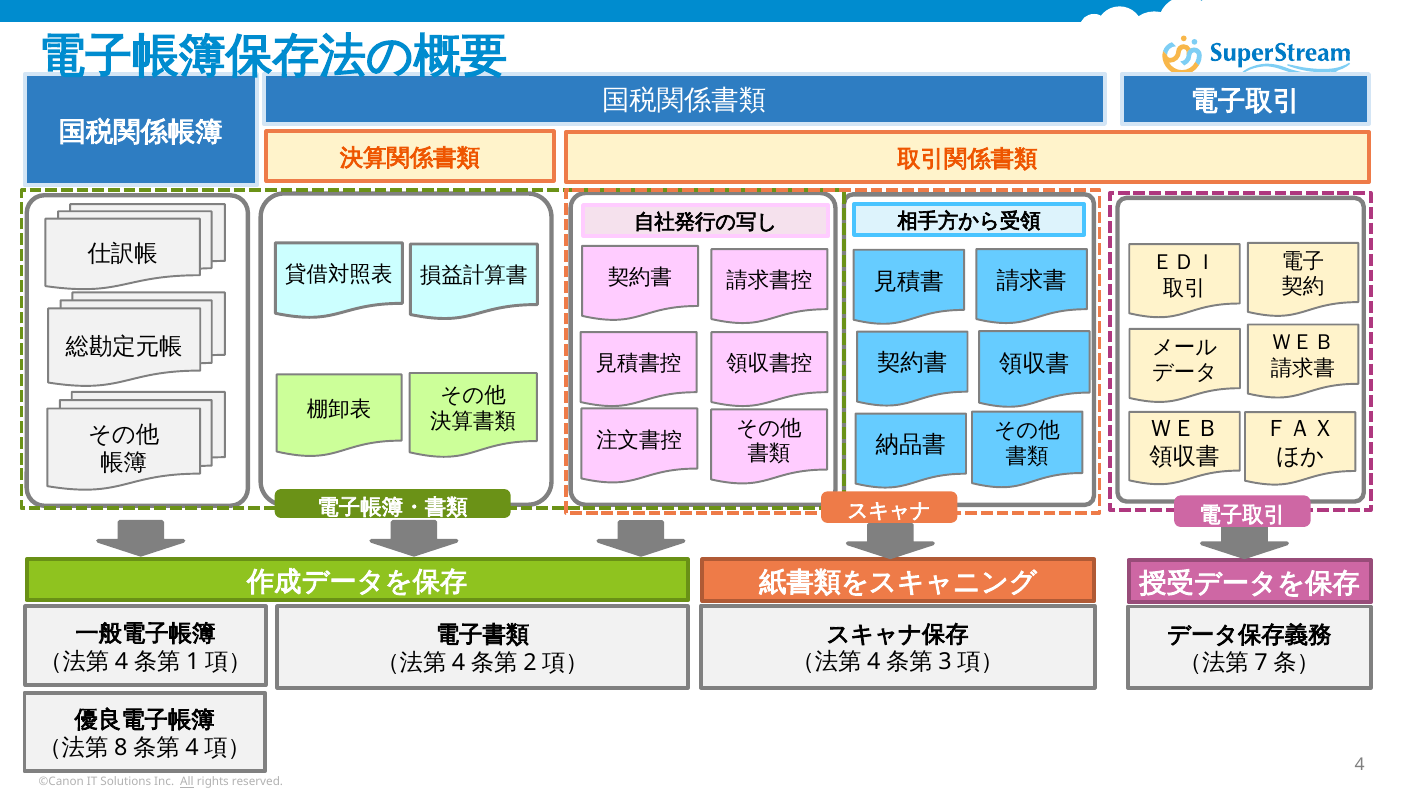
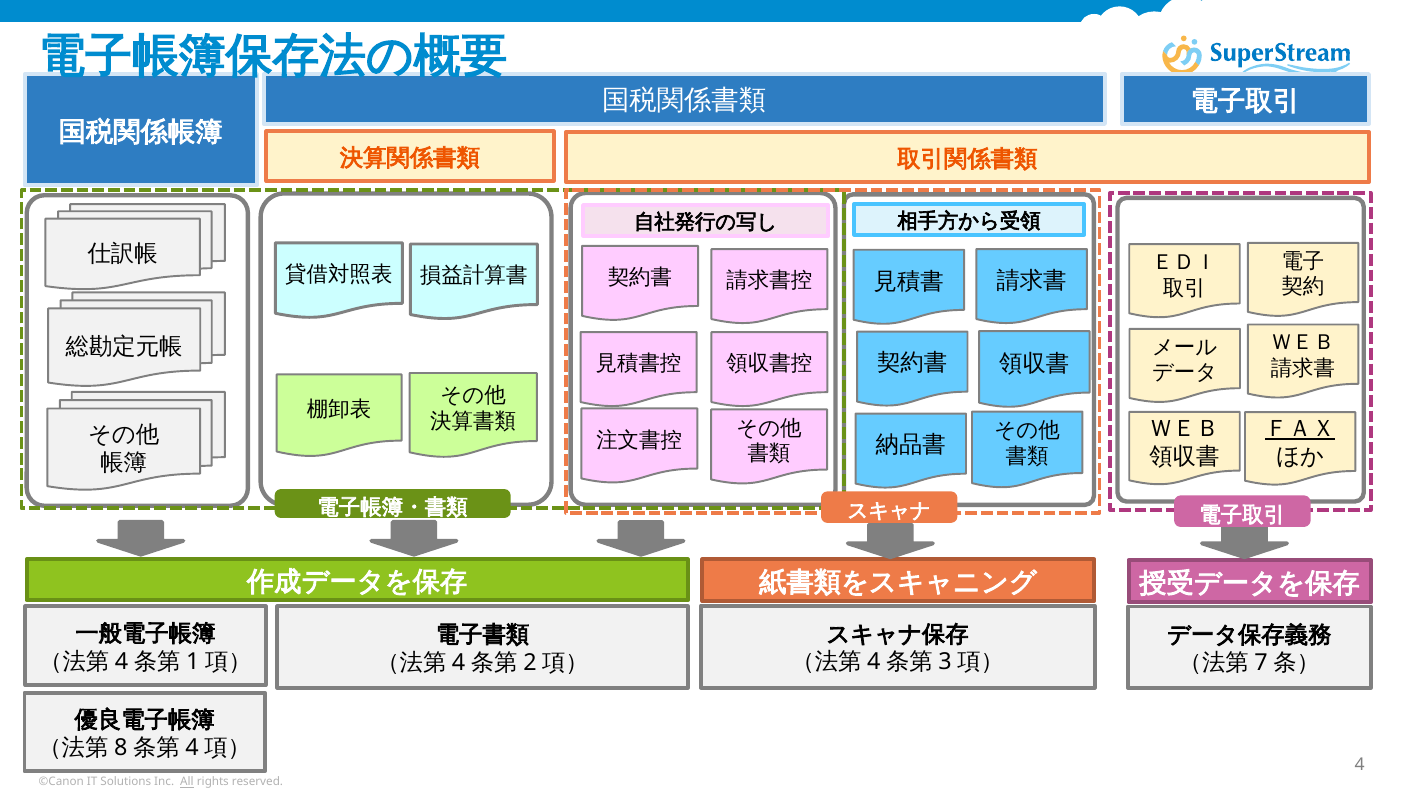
ＦＡＸ underline: none -> present (1300, 429)
